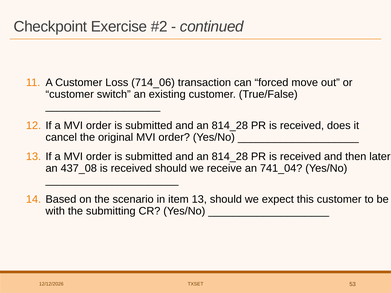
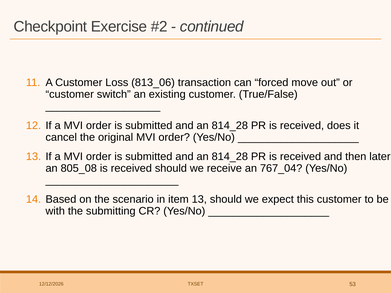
714_06: 714_06 -> 813_06 (153, 83)
437_08: 437_08 -> 805_08 (79, 168)
741_04: 741_04 -> 767_04 (281, 168)
